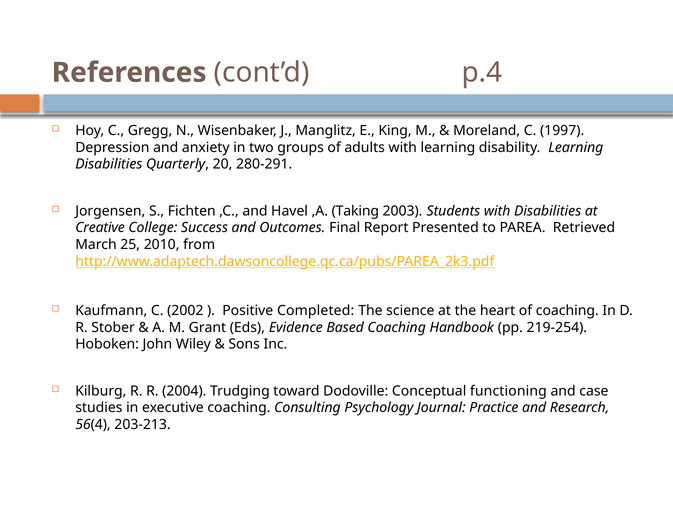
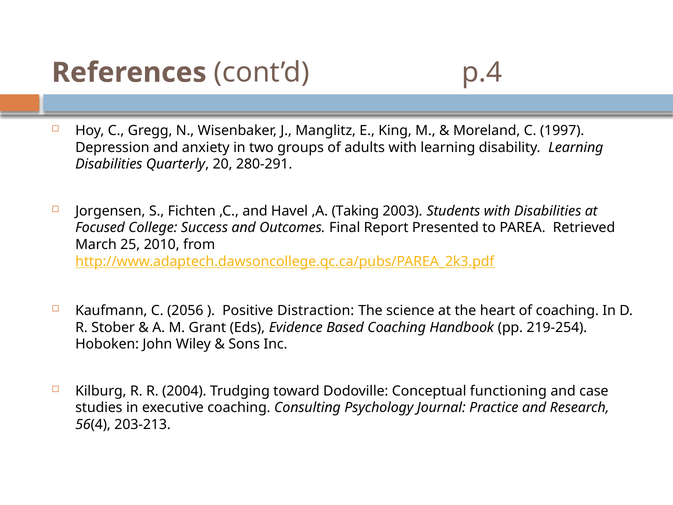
Creative: Creative -> Focused (100, 228)
2002: 2002 -> 2056 (185, 310)
Completed: Completed -> Distraction (316, 310)
